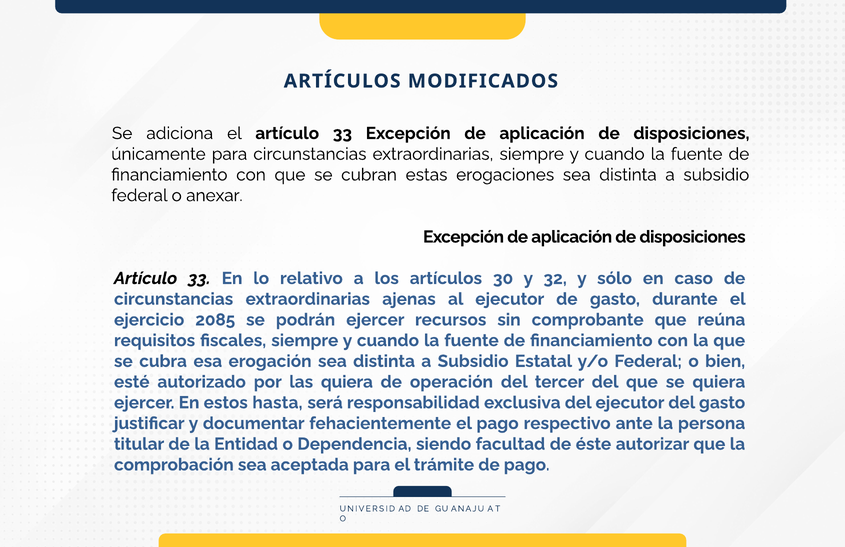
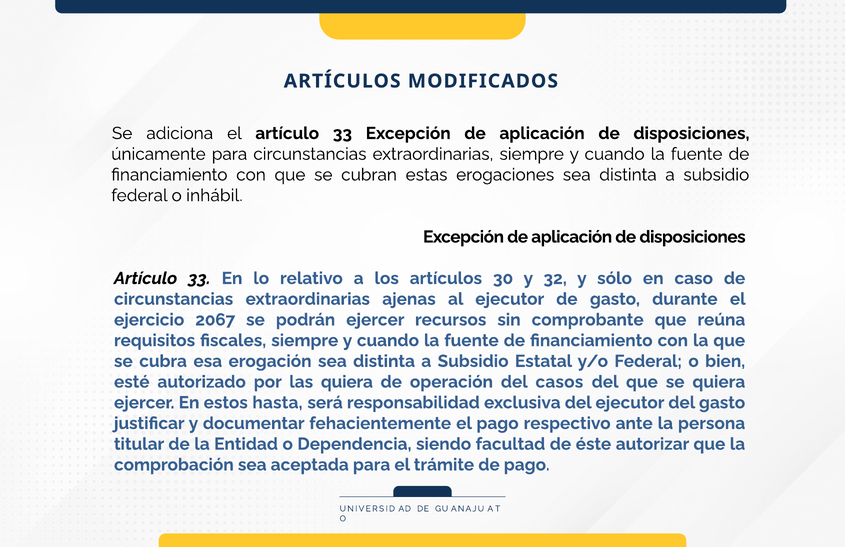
anexar: anexar -> inhábil (214, 195)
2085: 2085 -> 2067 (215, 320)
tercer: tercer -> casos (559, 382)
